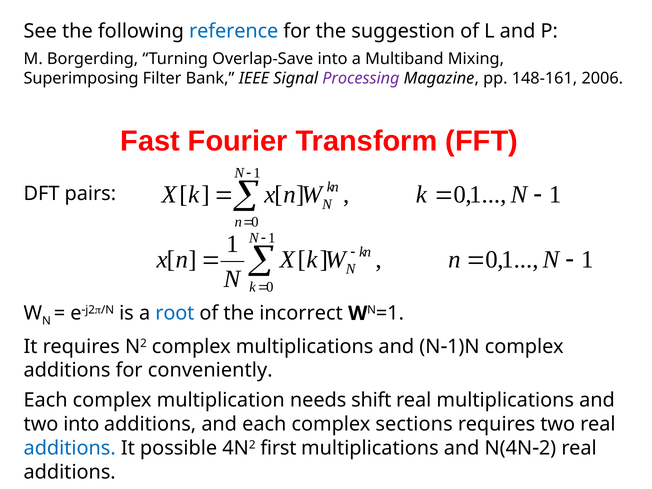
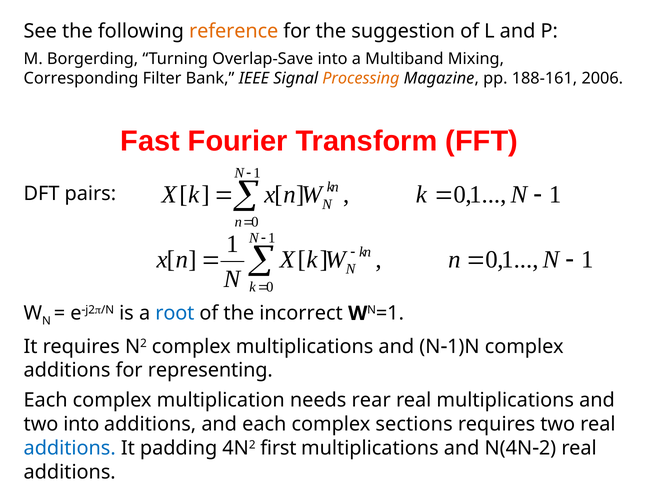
reference colour: blue -> orange (234, 31)
Superimposing: Superimposing -> Corresponding (81, 78)
Processing colour: purple -> orange (361, 78)
148-161: 148-161 -> 188-161 (544, 78)
conveniently: conveniently -> representing (210, 370)
shift: shift -> rear (371, 400)
possible: possible -> padding (179, 448)
